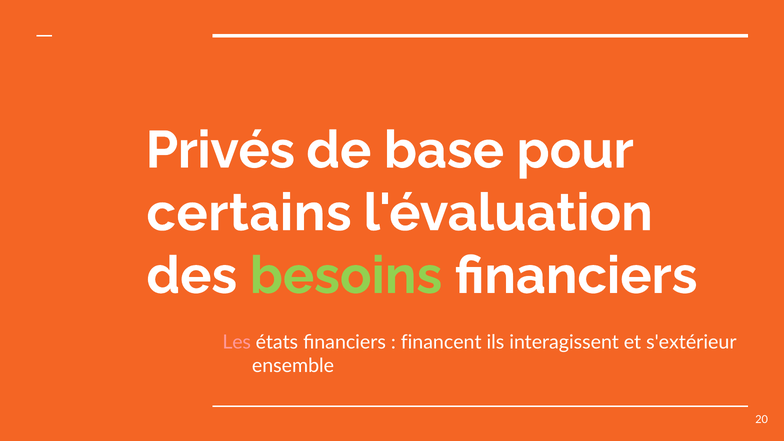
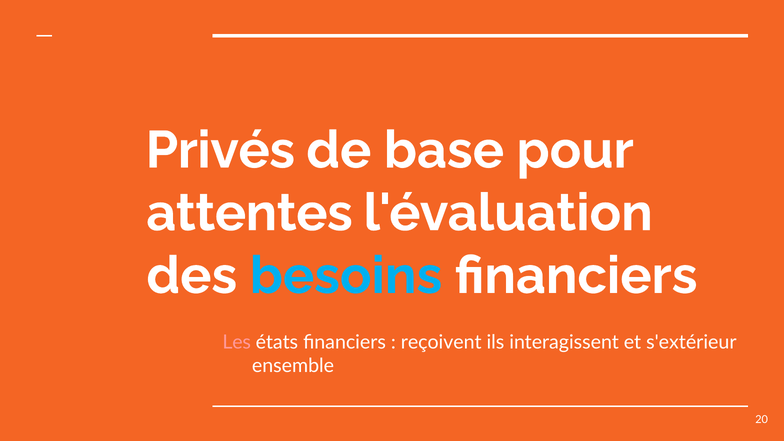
certains: certains -> attentes (250, 213)
besoins colour: light green -> light blue (346, 276)
financent: financent -> reçoivent (441, 342)
